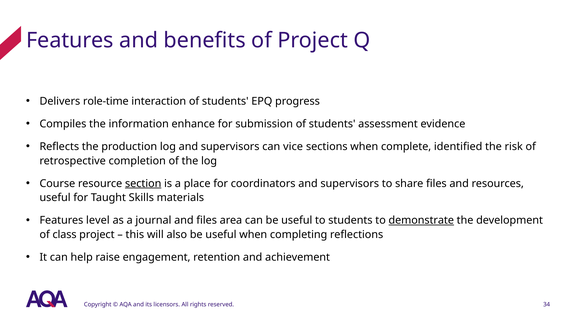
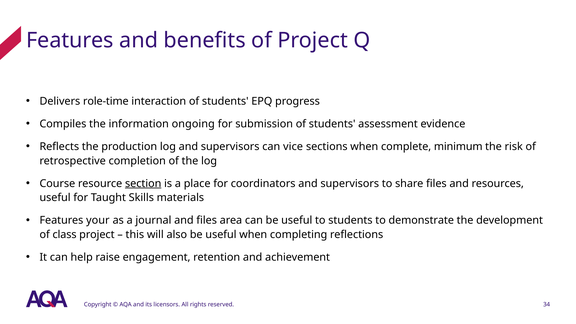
enhance: enhance -> ongoing (193, 124)
identified: identified -> minimum (458, 147)
level: level -> your (98, 220)
demonstrate underline: present -> none (421, 220)
